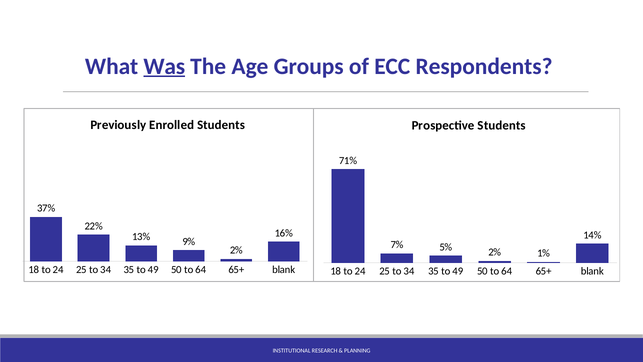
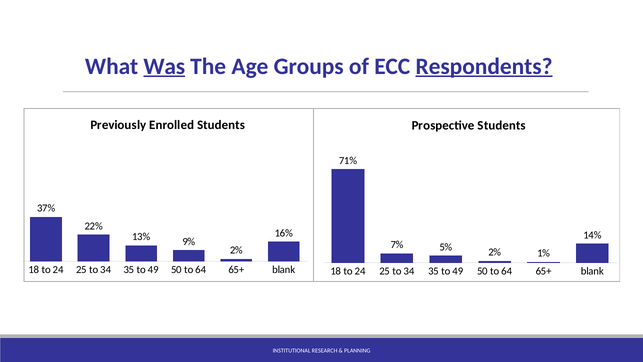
Respondents underline: none -> present (484, 66)
